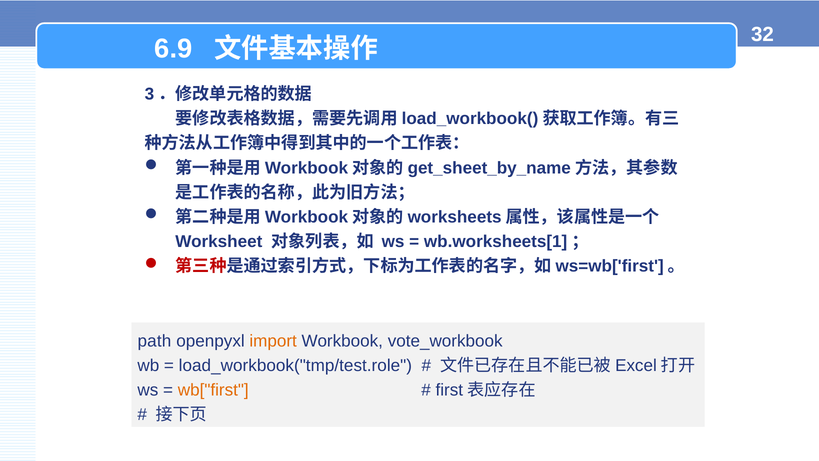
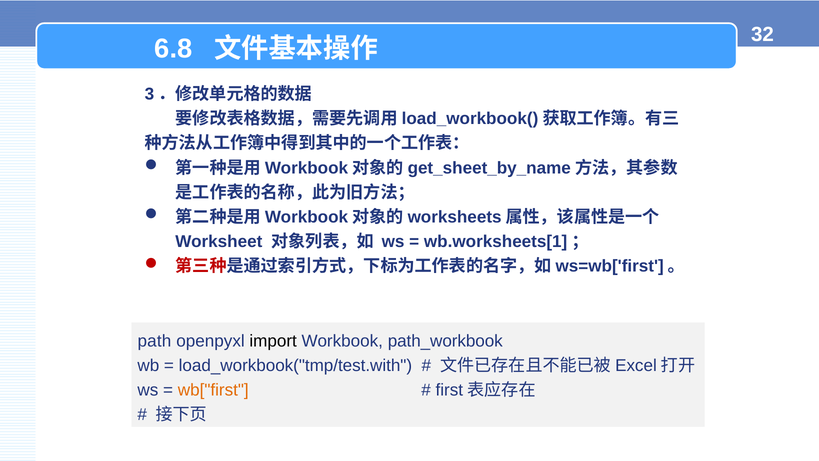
6.9: 6.9 -> 6.8 (173, 48)
import colour: orange -> black (273, 341)
vote_workbook: vote_workbook -> path_workbook (445, 341)
load_workbook("tmp/test.role: load_workbook("tmp/test.role -> load_workbook("tmp/test.with (295, 365)
